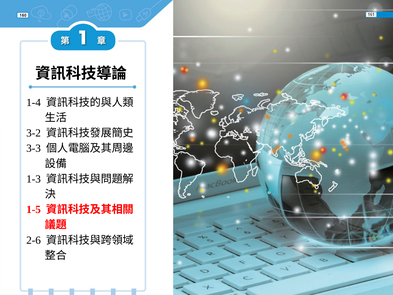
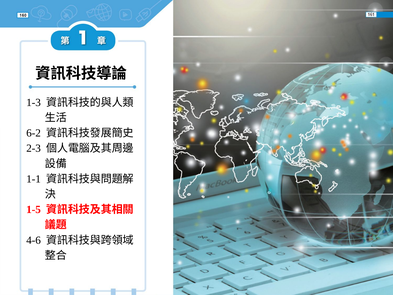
1-4: 1-4 -> 1-3 (34, 102)
3-2: 3-2 -> 6-2 (34, 133)
3-3: 3-3 -> 2-3 (34, 148)
1-3: 1-3 -> 1-1 (34, 179)
2-6: 2-6 -> 4-6 (34, 240)
